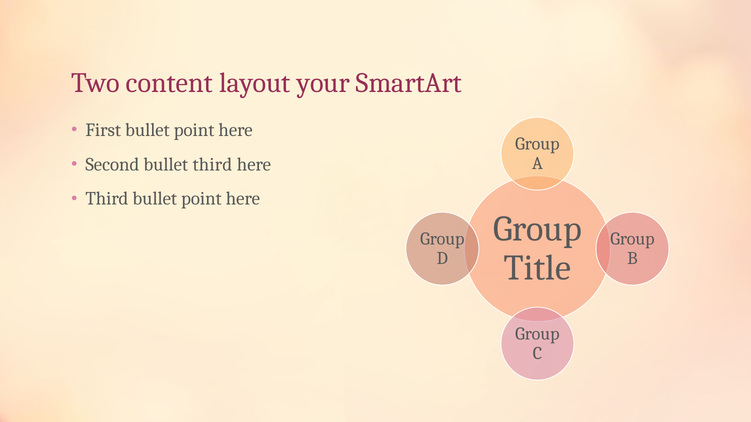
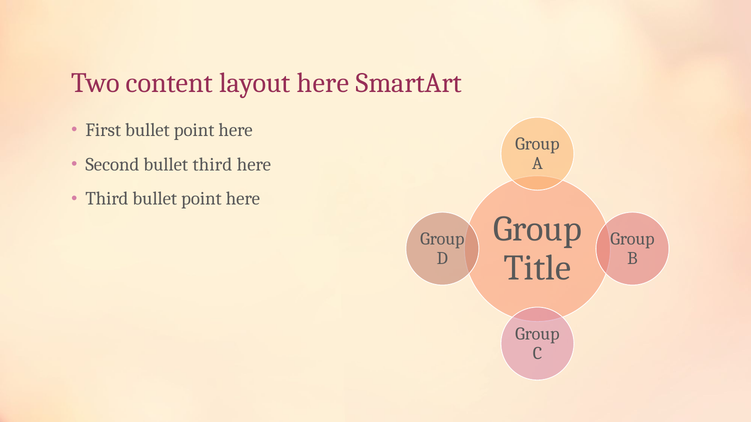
layout your: your -> here (323, 83)
